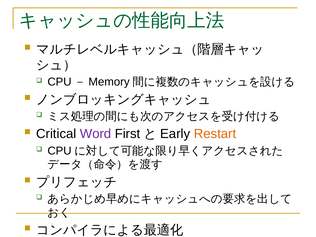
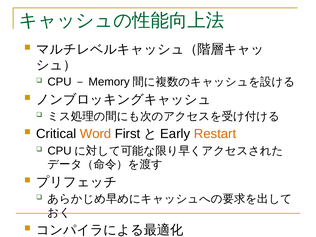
Word colour: purple -> orange (96, 134)
